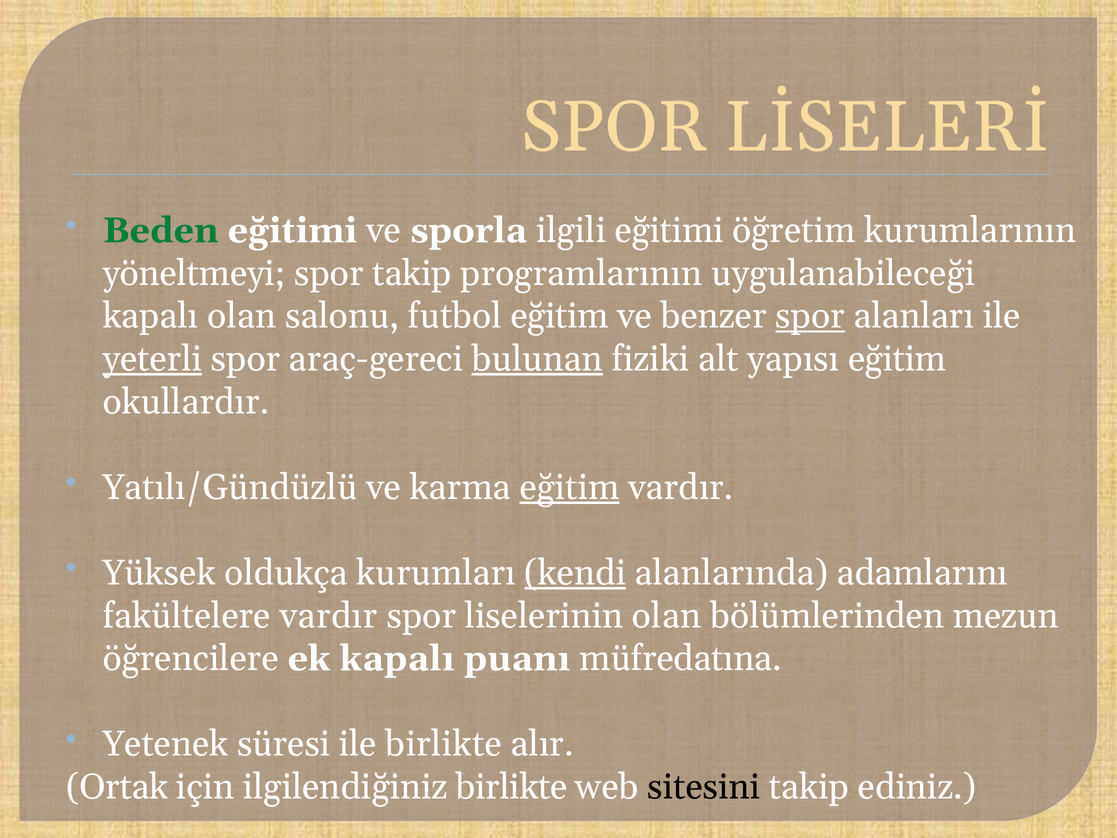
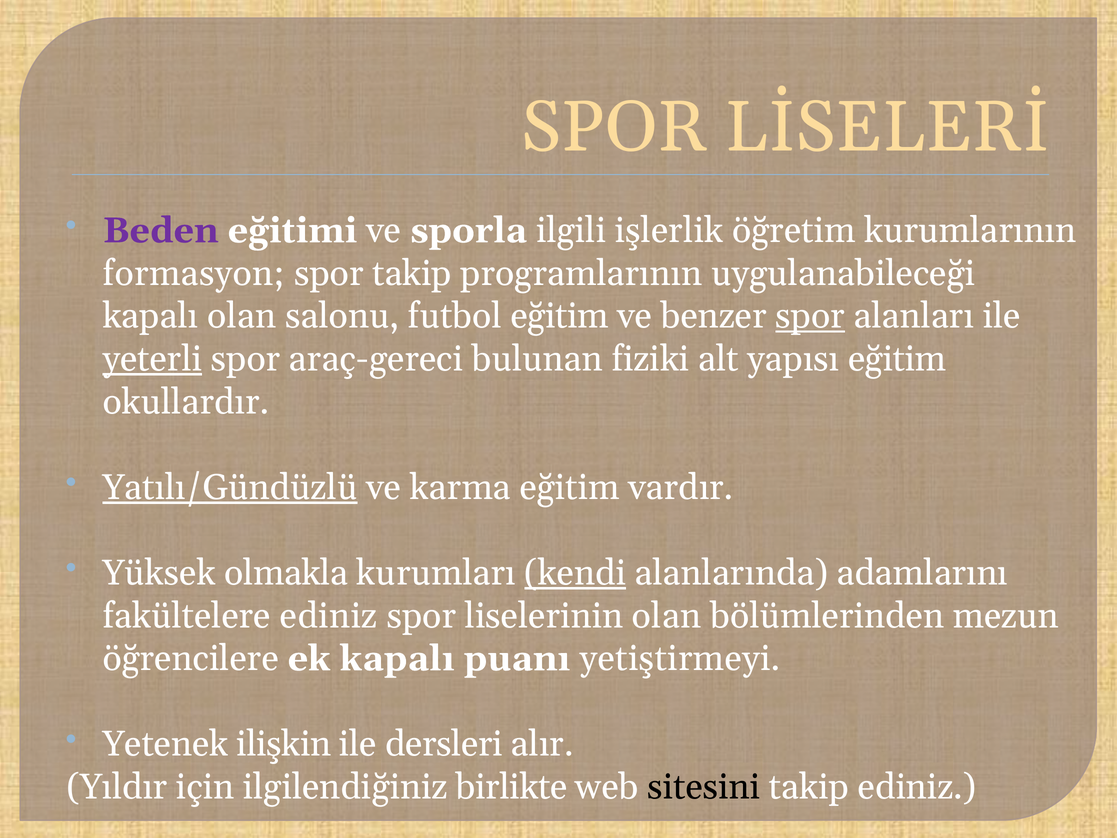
Beden colour: green -> purple (161, 230)
ilgili eğitimi: eğitimi -> işlerlik (669, 230)
yöneltmeyi: yöneltmeyi -> formasyon (194, 273)
bulunan underline: present -> none (537, 359)
Yatılı/Gündüzlü underline: none -> present (230, 487)
eğitim underline: present -> none (569, 487)
oldukça: oldukça -> olmakla (286, 573)
fakültelere vardır: vardır -> ediniz (329, 616)
müfredatına: müfredatına -> yetiştirmeyi (680, 658)
süresi: süresi -> ilişkin (284, 744)
ile birlikte: birlikte -> dersleri (444, 744)
Ortak: Ortak -> Yıldır (117, 787)
